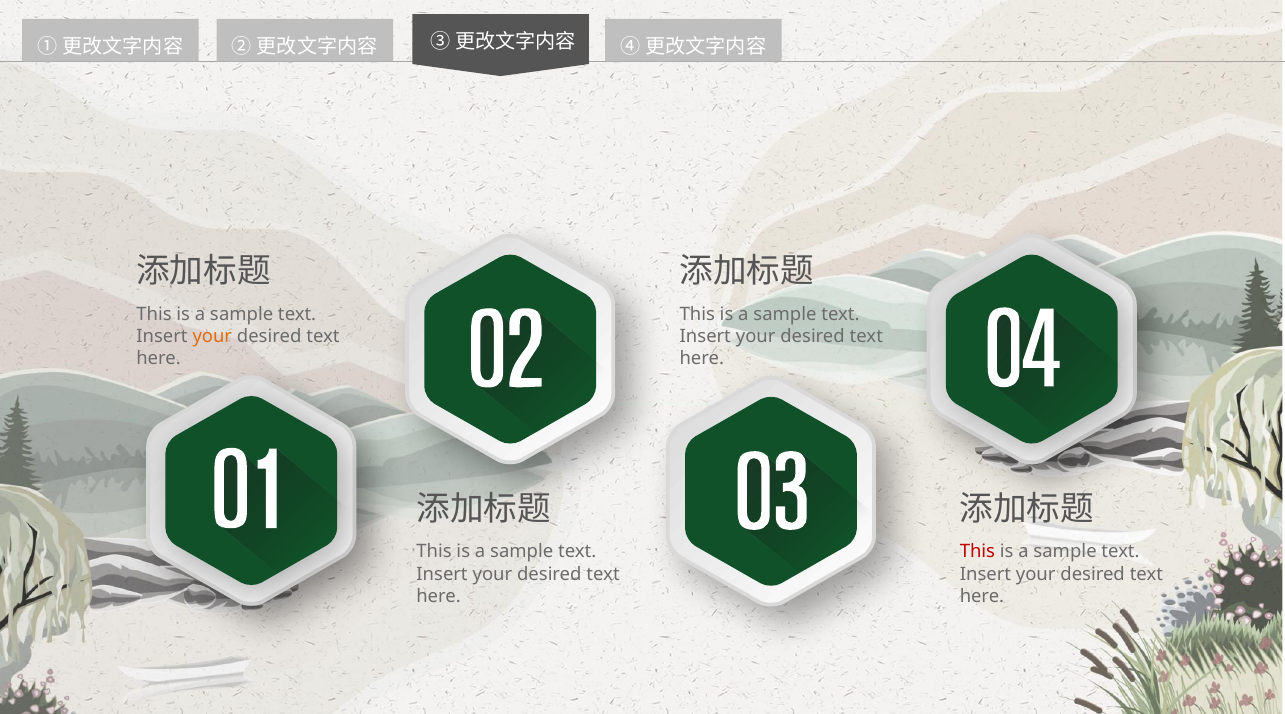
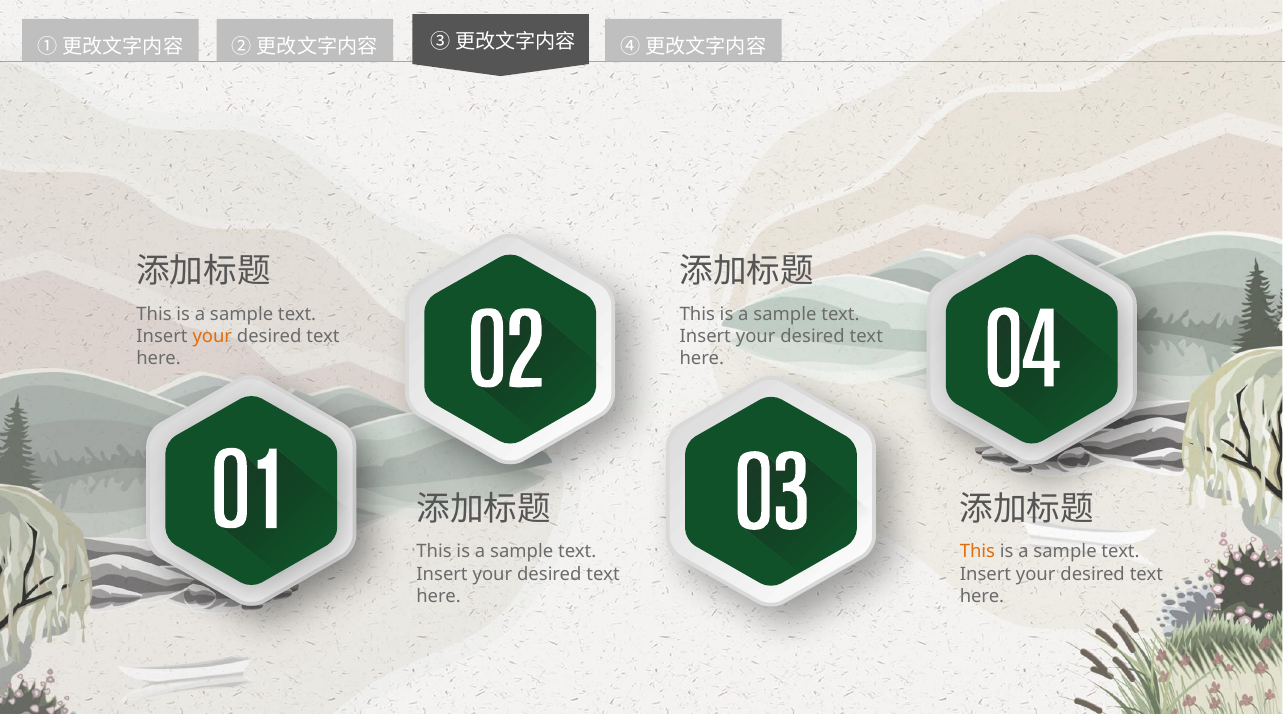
This colour: red -> orange (977, 552)
